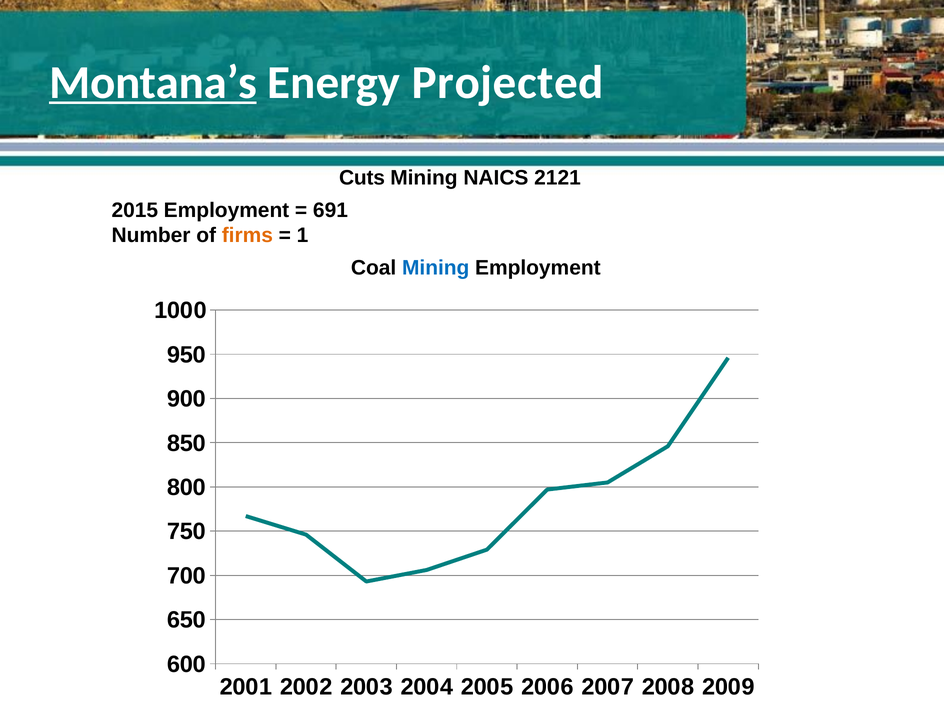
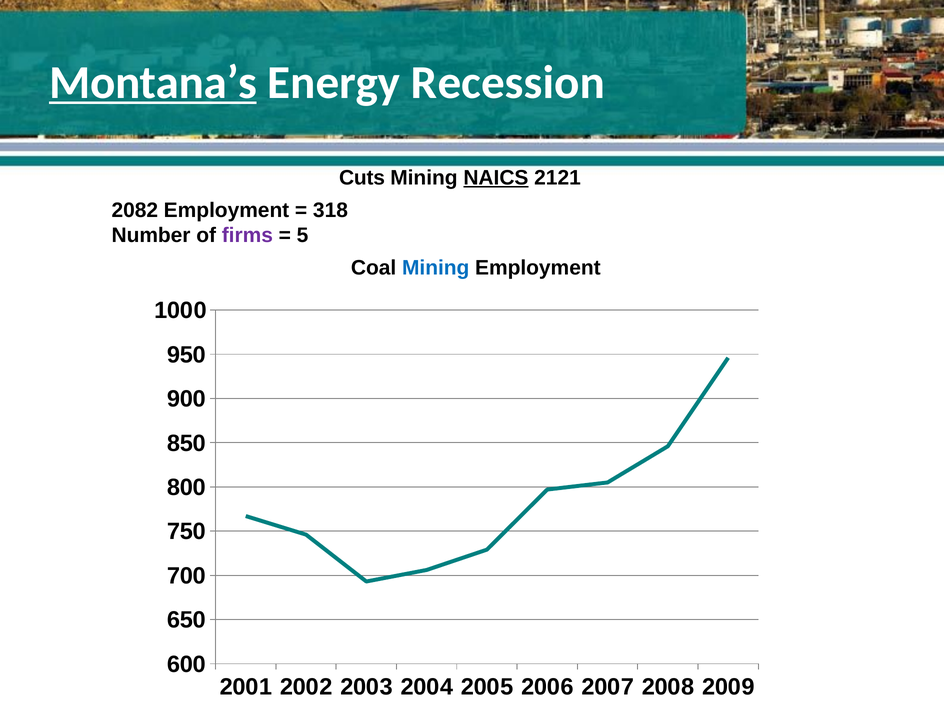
Projected: Projected -> Recession (508, 83)
NAICS underline: none -> present (496, 178)
2015: 2015 -> 2082 (135, 210)
691: 691 -> 318 (330, 210)
firms colour: orange -> purple (247, 235)
1: 1 -> 5 (302, 235)
